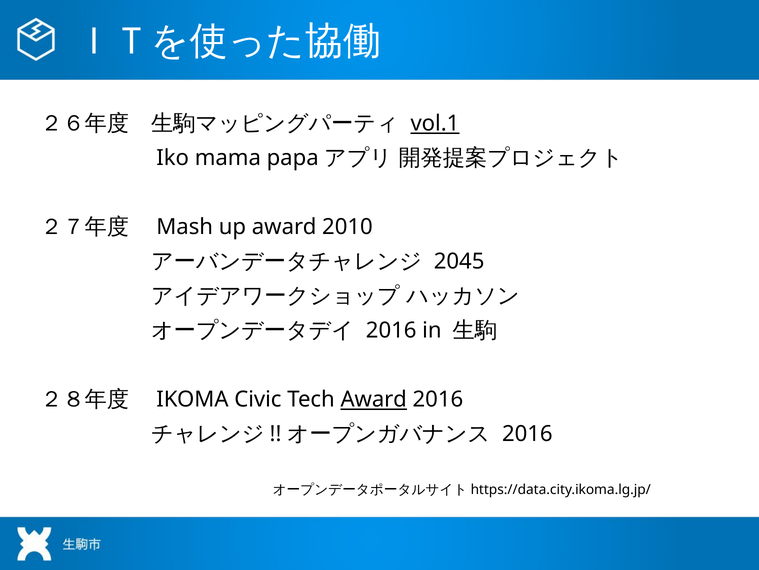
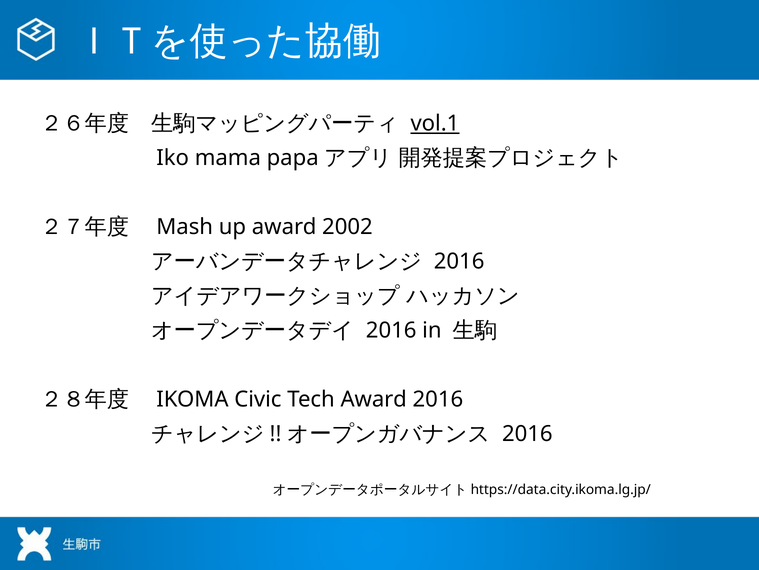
2010: 2010 -> 2002 (347, 227)
2045: 2045 -> 2016 (459, 261)
Award underline: present -> none (374, 399)
